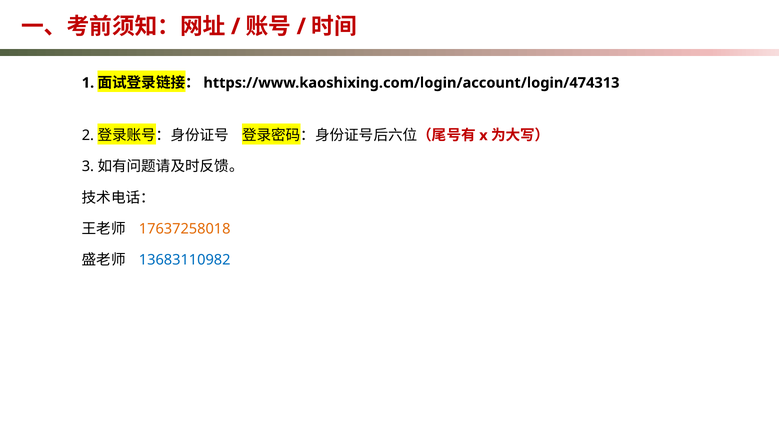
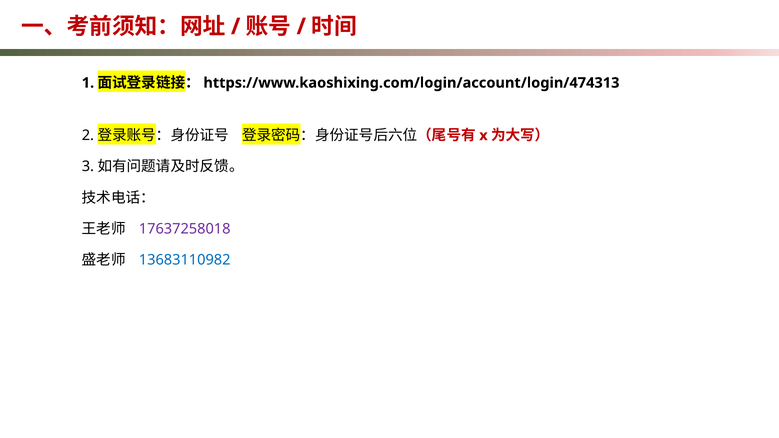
17637258018 colour: orange -> purple (185, 229)
